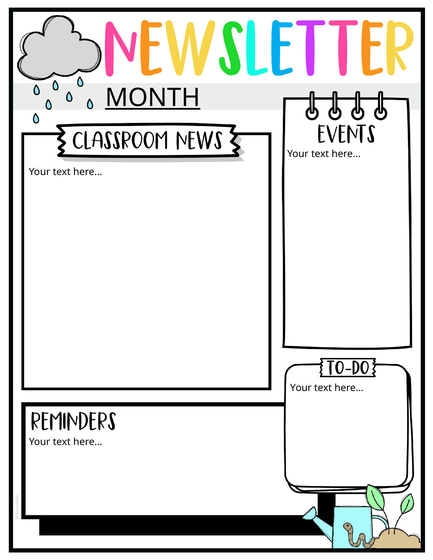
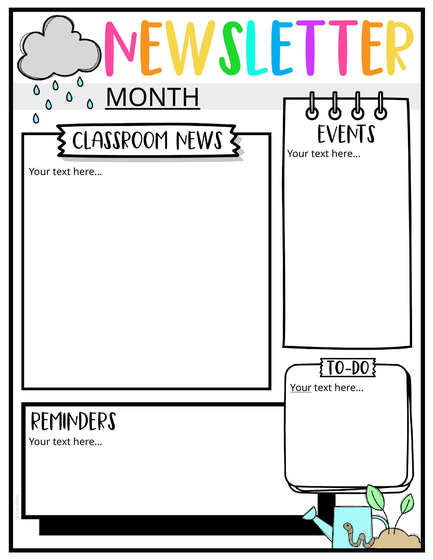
Your underline: none -> present (301, 388)
